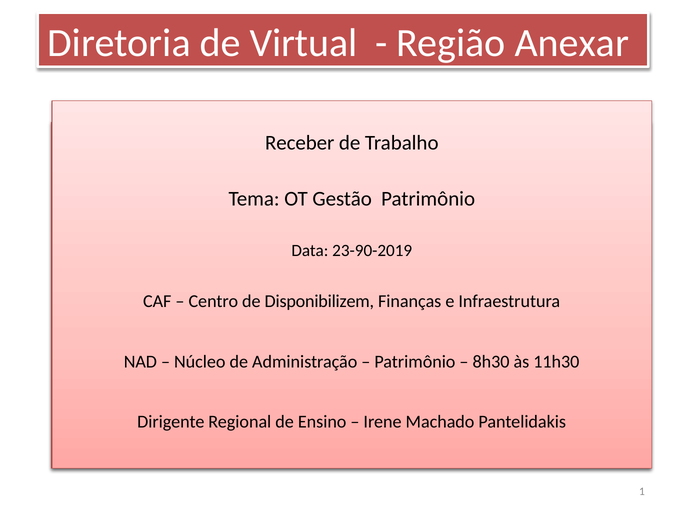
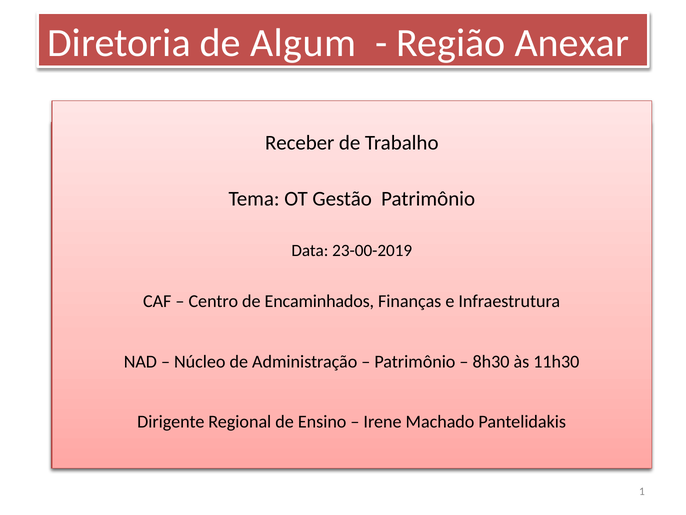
Virtual: Virtual -> Algum (303, 43)
23-90-2019: 23-90-2019 -> 23-00-2019 (372, 250)
Disponibilizem: Disponibilizem -> Encaminhados (319, 301)
